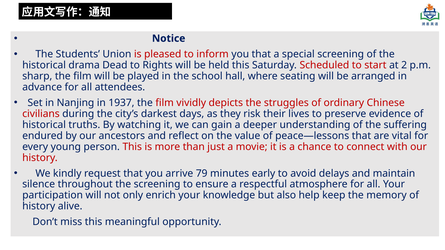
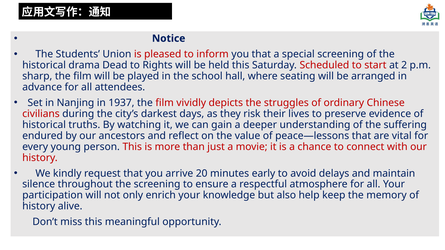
79: 79 -> 20 (202, 174)
